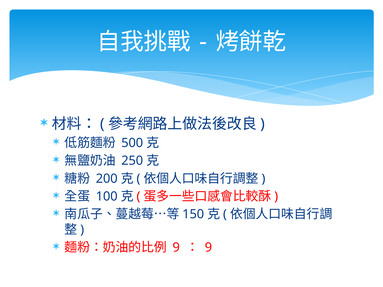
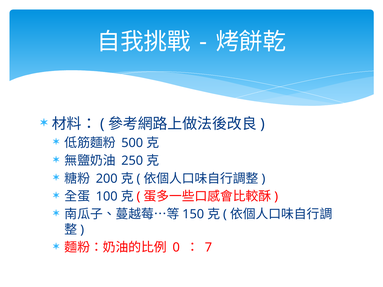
9: 9 -> 0 (176, 248)
9: 9 -> 7 (208, 248)
